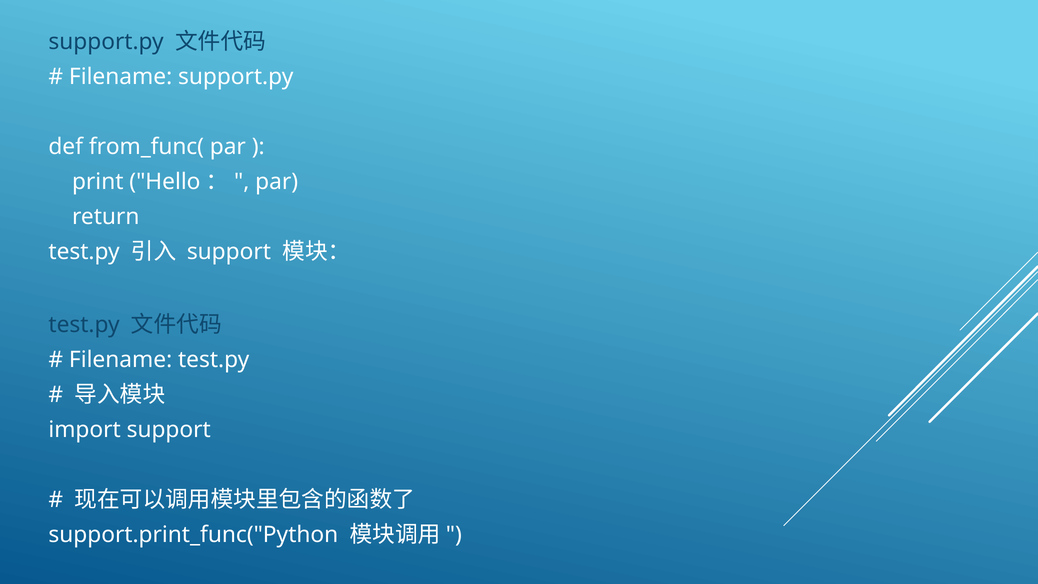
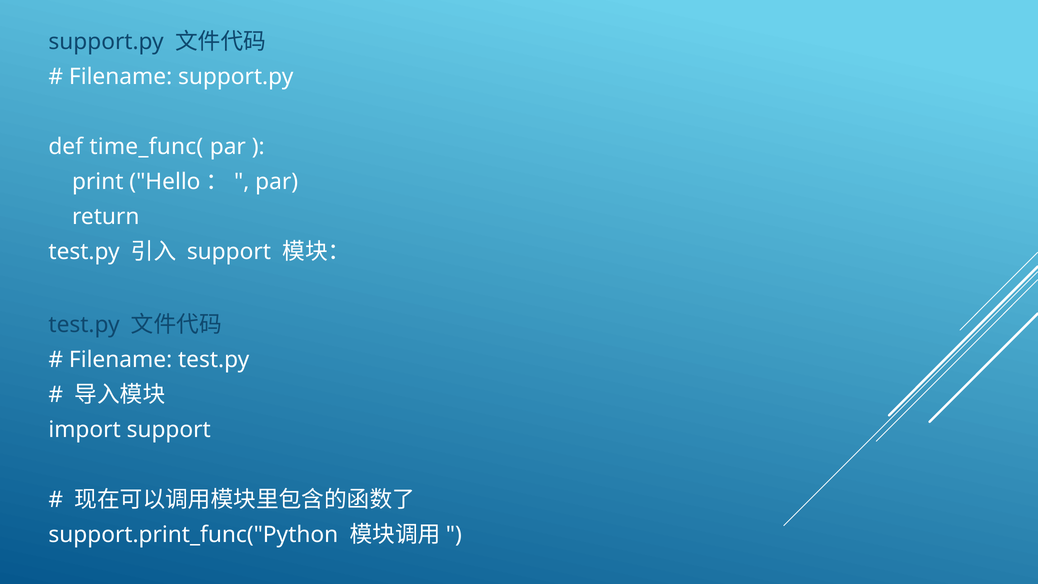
from_func(: from_func( -> time_func( (146, 147)
